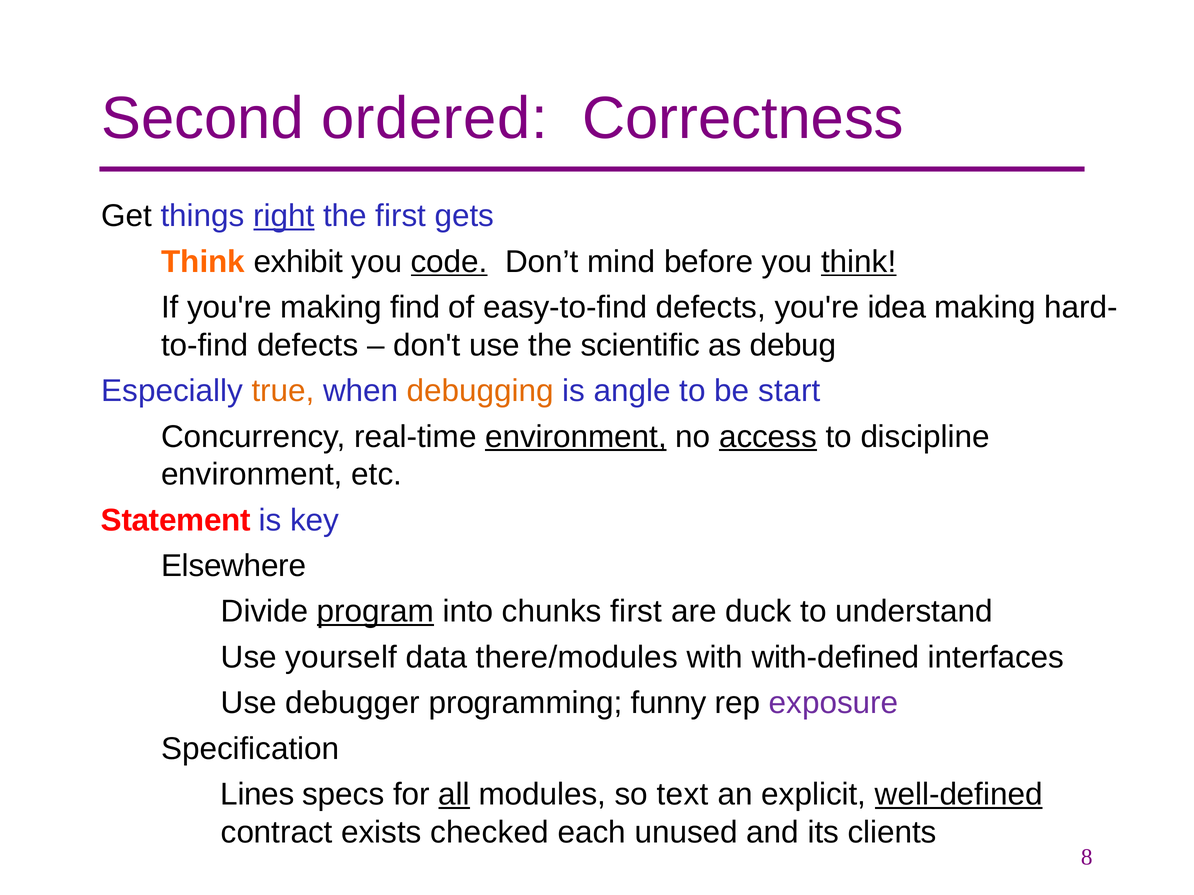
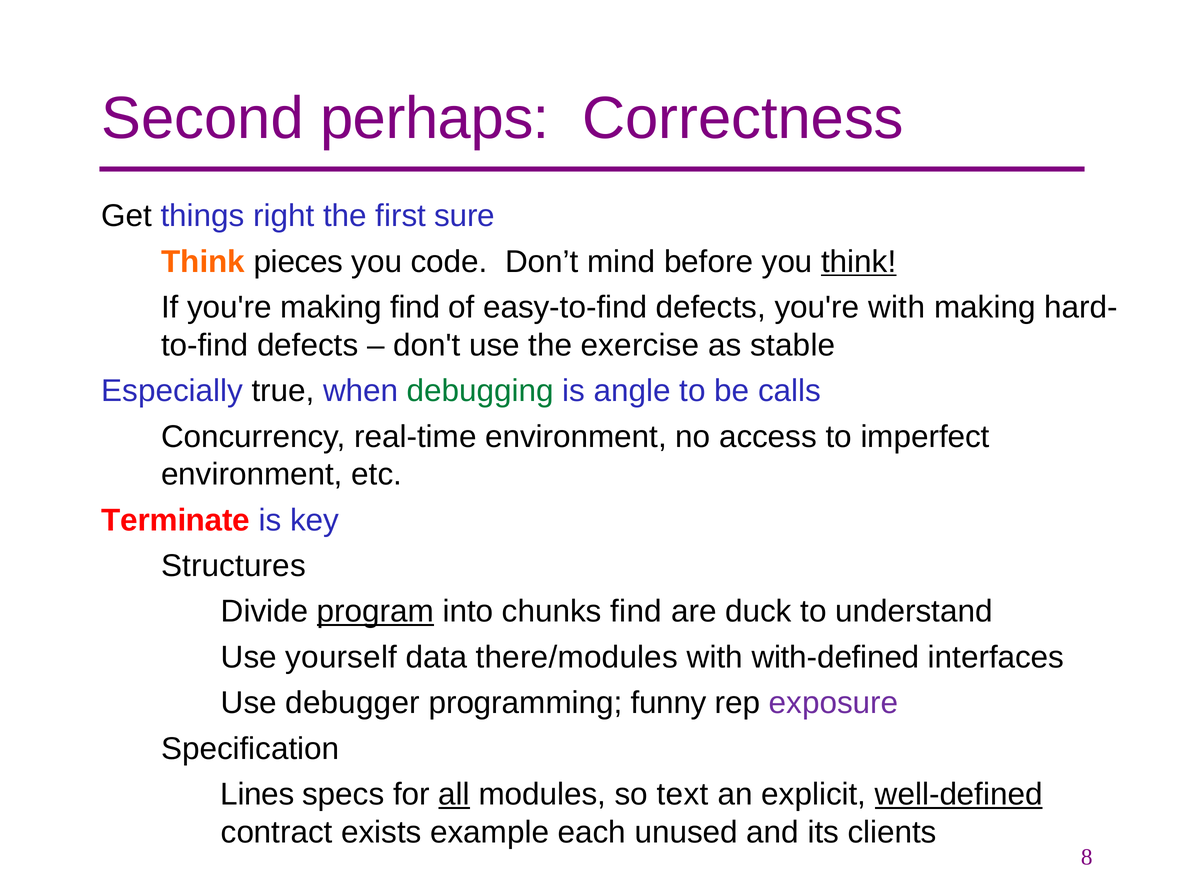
ordered: ordered -> perhaps (435, 119)
right underline: present -> none (284, 216)
gets: gets -> sure (465, 216)
exhibit: exhibit -> pieces (298, 262)
code underline: present -> none (449, 262)
you're idea: idea -> with (897, 308)
scientific: scientific -> exercise (640, 345)
debug: debug -> stable (793, 345)
true colour: orange -> black (283, 391)
debugging colour: orange -> green (480, 391)
start: start -> calls (790, 391)
environment underline: present -> none (576, 437)
access underline: present -> none (768, 437)
discipline: discipline -> imperfect (925, 437)
Statement: Statement -> Terminate (176, 520)
Elsewhere: Elsewhere -> Structures (234, 566)
chunks first: first -> find (636, 612)
checked: checked -> example (490, 833)
